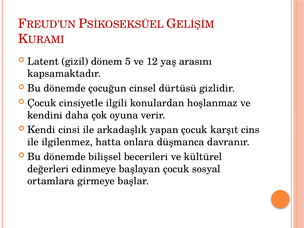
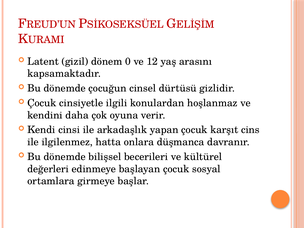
5: 5 -> 0 (128, 61)
